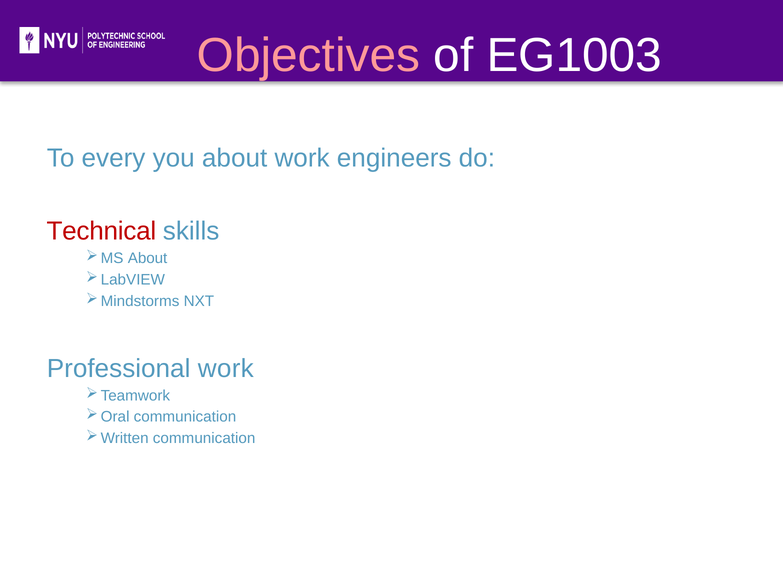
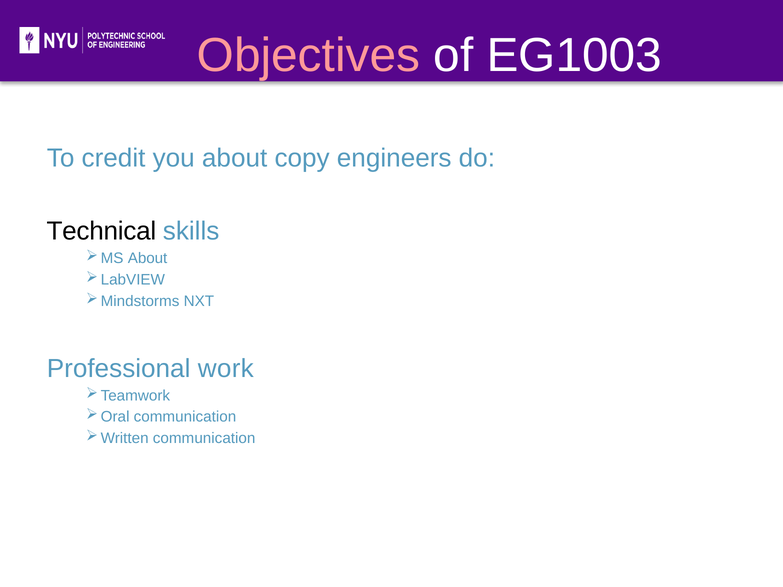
every: every -> credit (114, 158)
about work: work -> copy (302, 158)
Technical colour: red -> black (101, 231)
